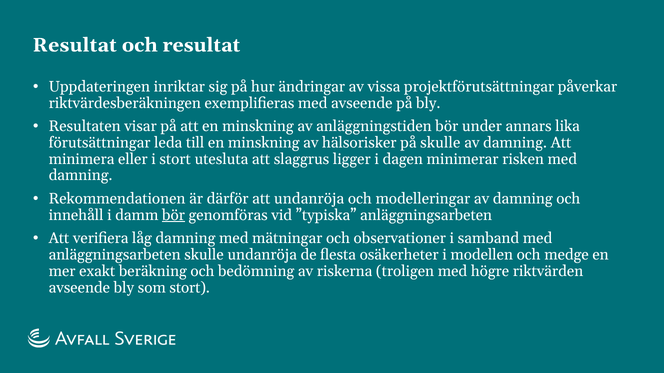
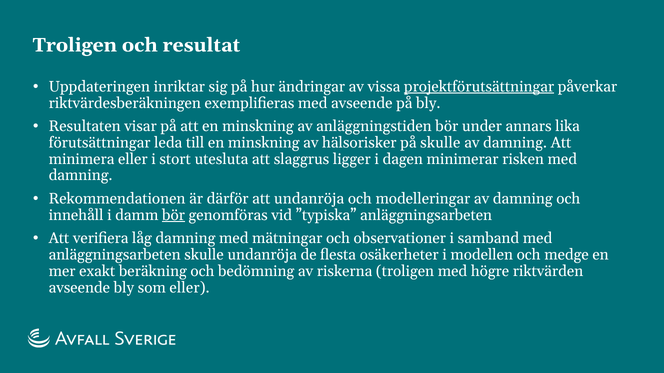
Resultat: Resultat -> Troligen (75, 45)
projektförutsättningar underline: none -> present (479, 87)
som stort: stort -> eller (190, 288)
